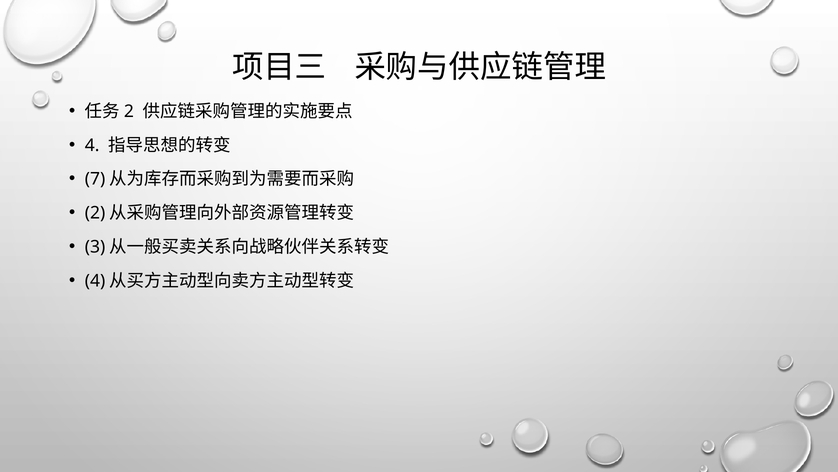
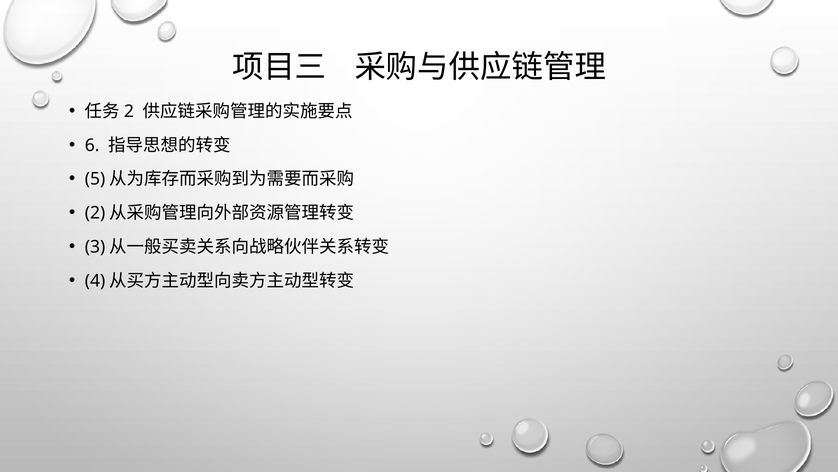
4: 4 -> 6 (92, 145)
7: 7 -> 5 (95, 179)
